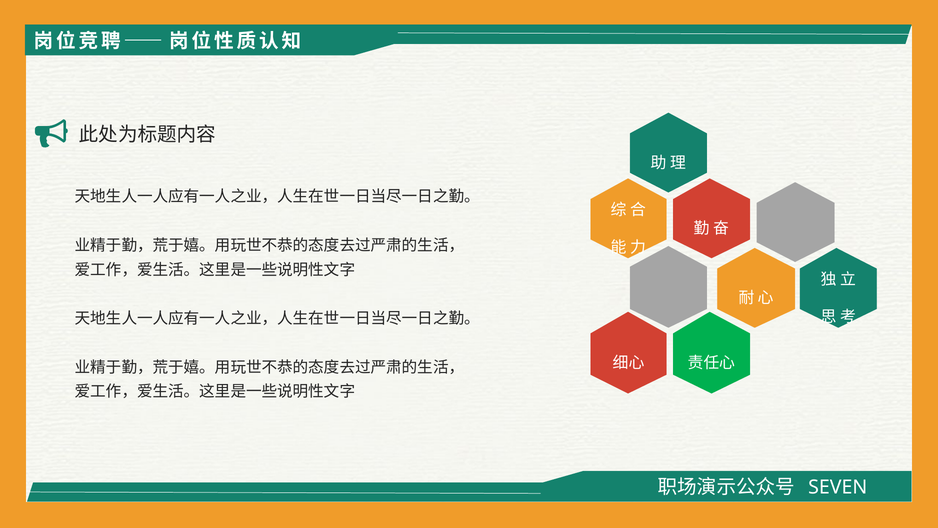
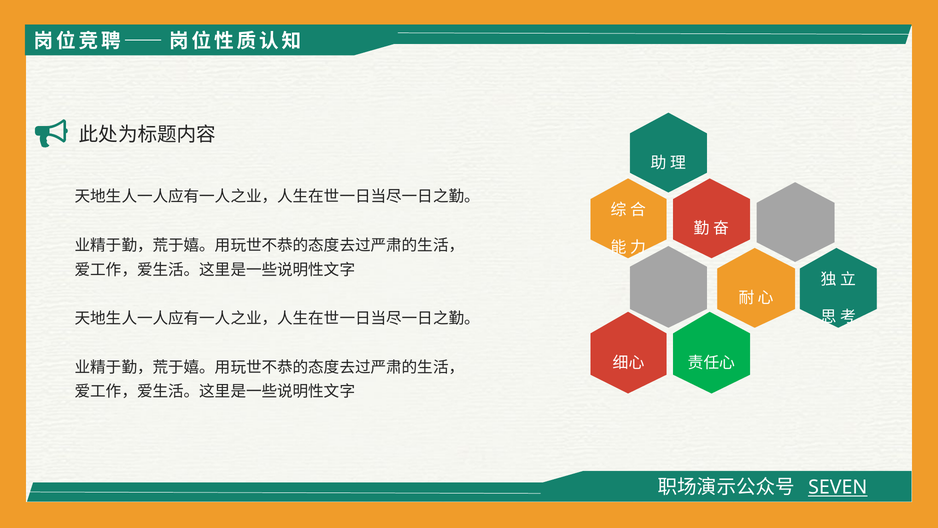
SEVEN underline: none -> present (838, 487)
